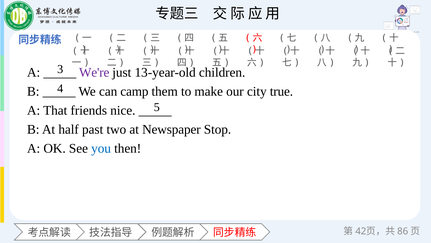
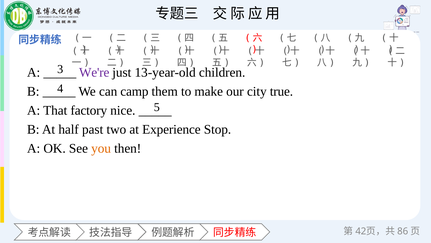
friends: friends -> factory (89, 110)
Newspaper: Newspaper -> Experience (171, 129)
you colour: blue -> orange (101, 148)
